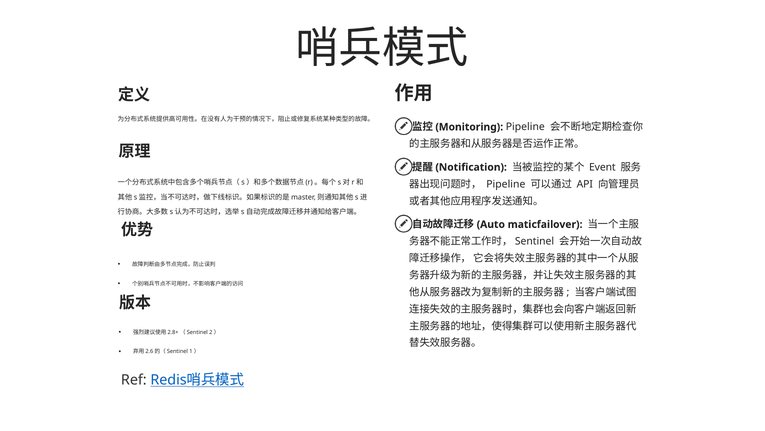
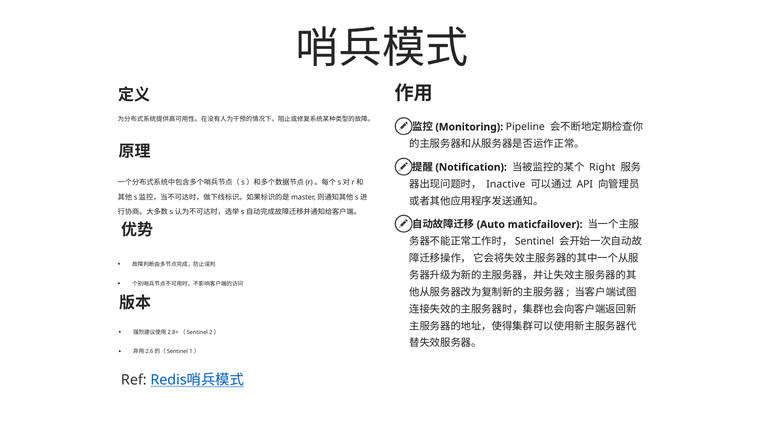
Event: Event -> Right (602, 167)
Pipeline: Pipeline -> Inactive (506, 184)
